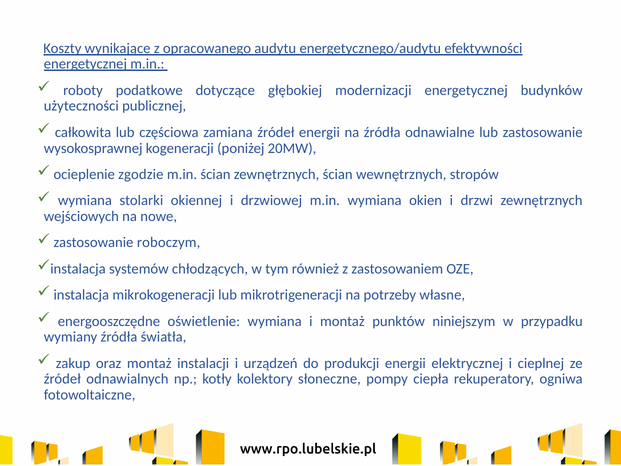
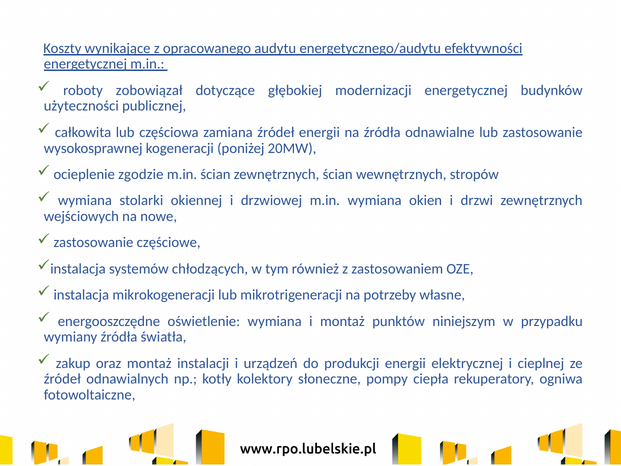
podatkowe: podatkowe -> zobowiązał (149, 90)
roboczym: roboczym -> częściowe (169, 242)
